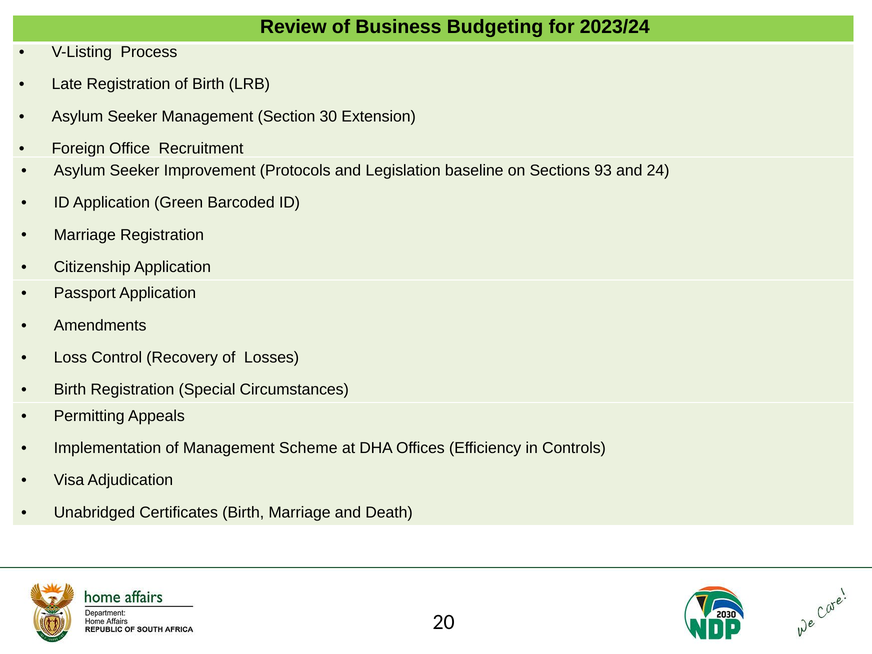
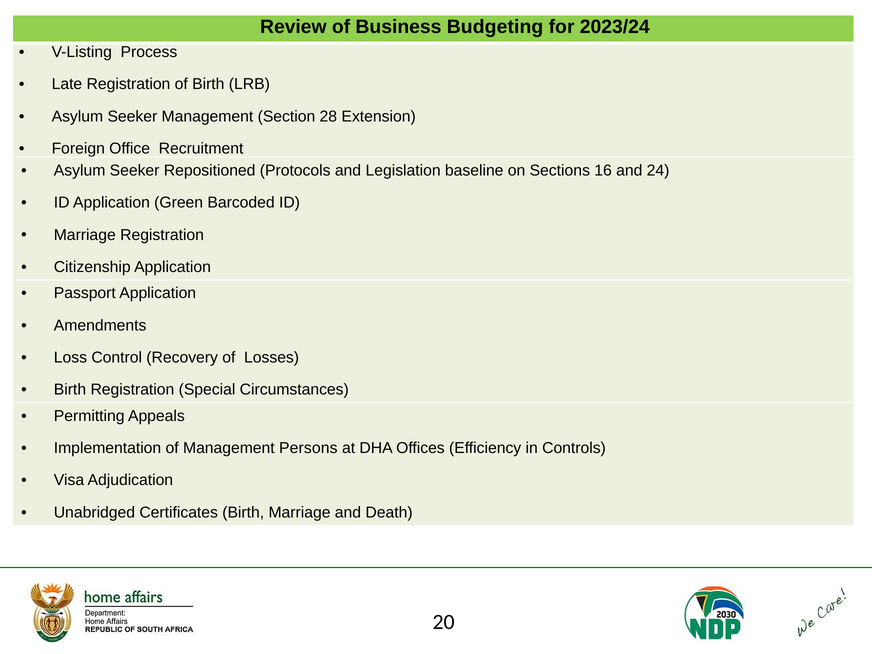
30: 30 -> 28 (328, 116)
Improvement: Improvement -> Repositioned (210, 171)
93: 93 -> 16 (603, 171)
Scheme: Scheme -> Persons (308, 448)
